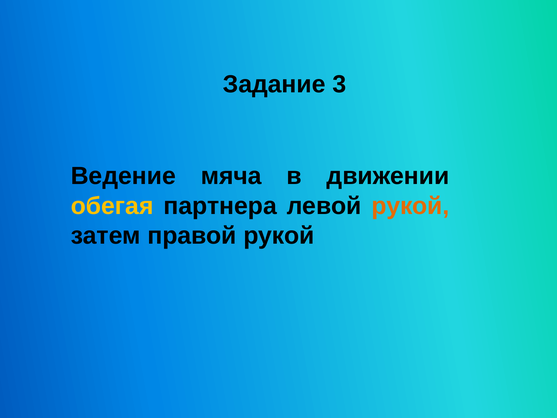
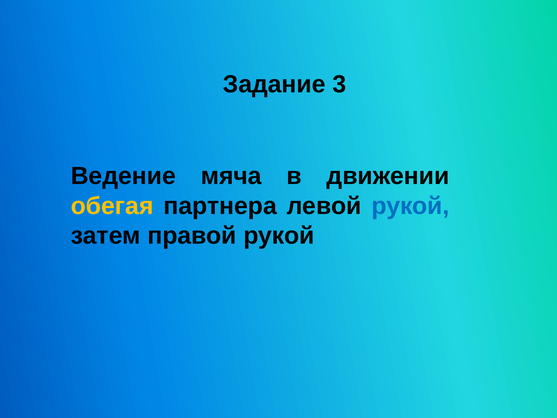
рукой colour: orange -> blue (410, 206)
